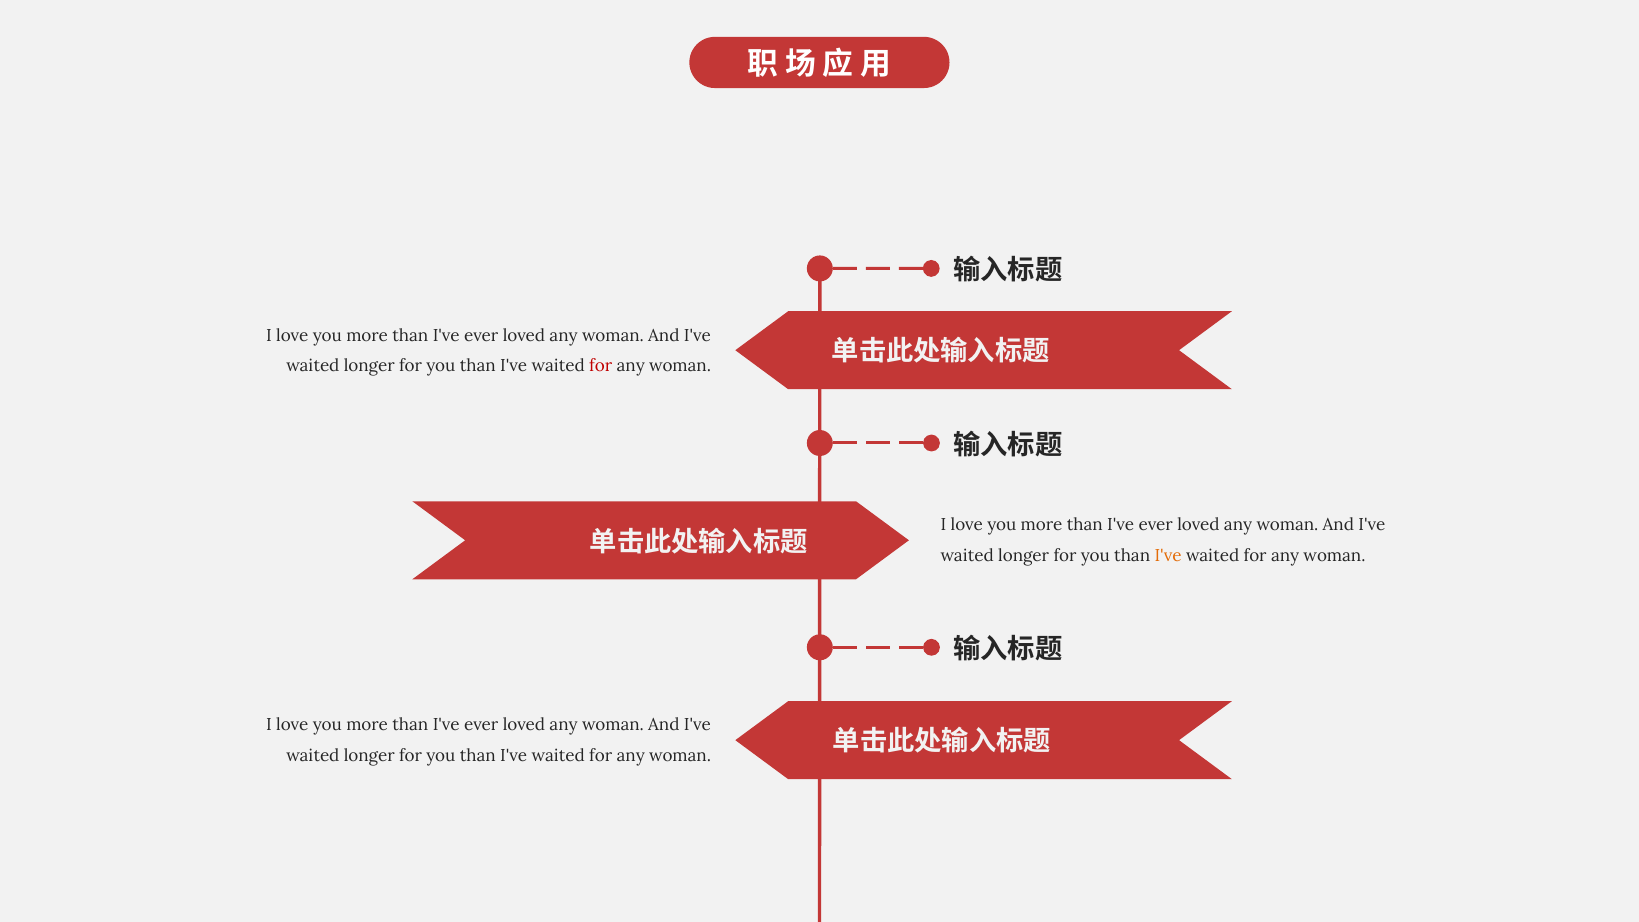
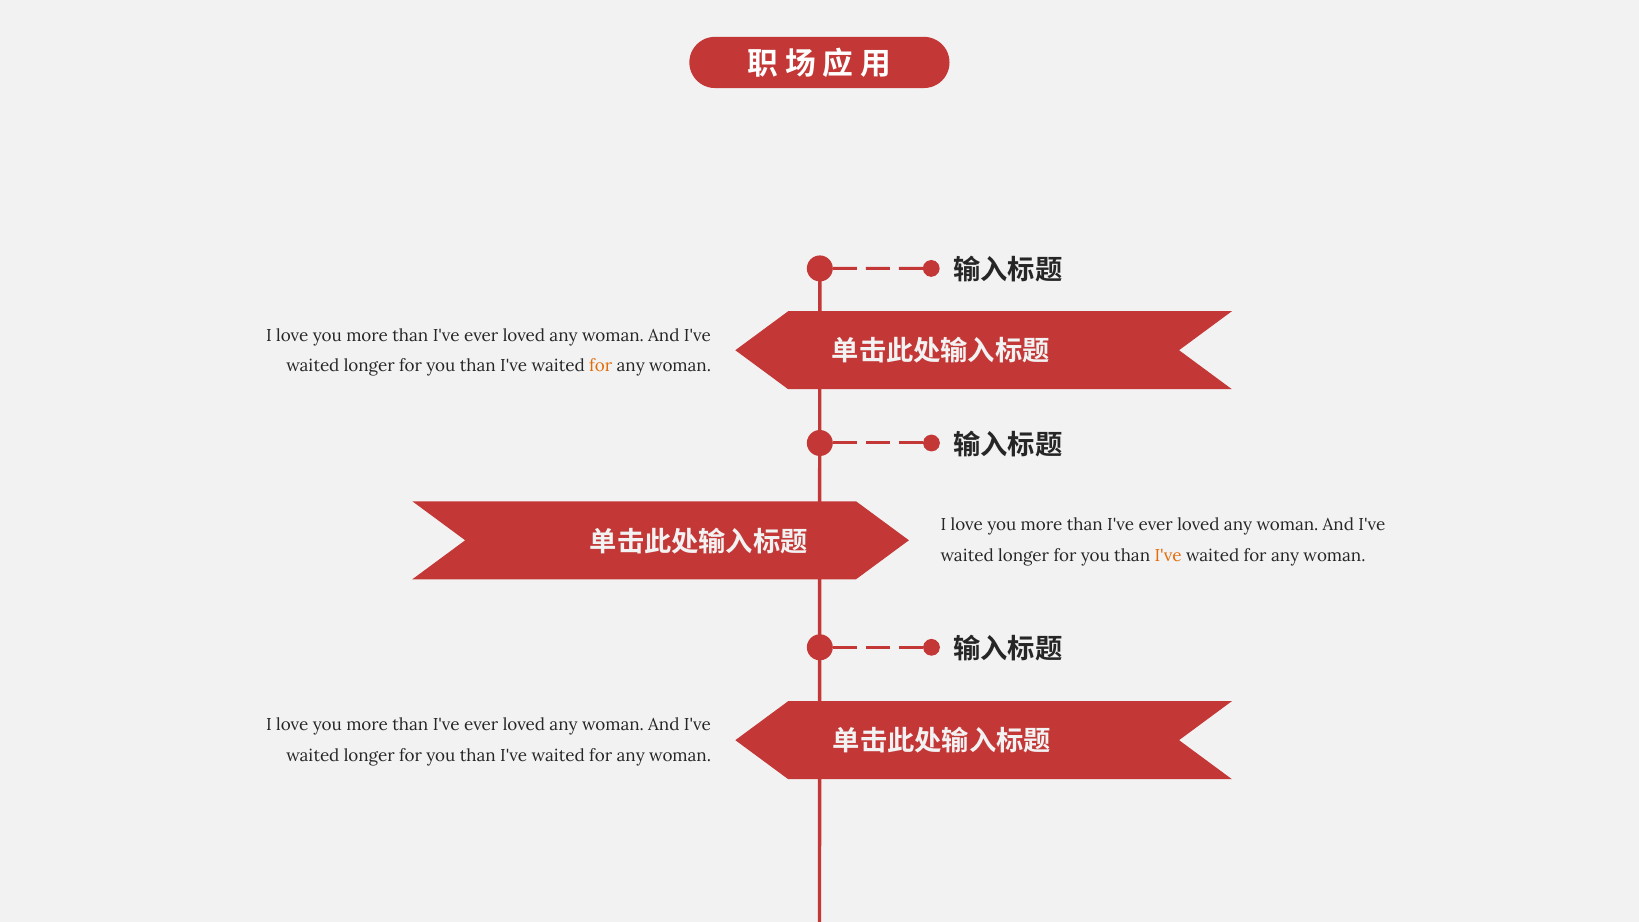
for colour: red -> orange (601, 366)
